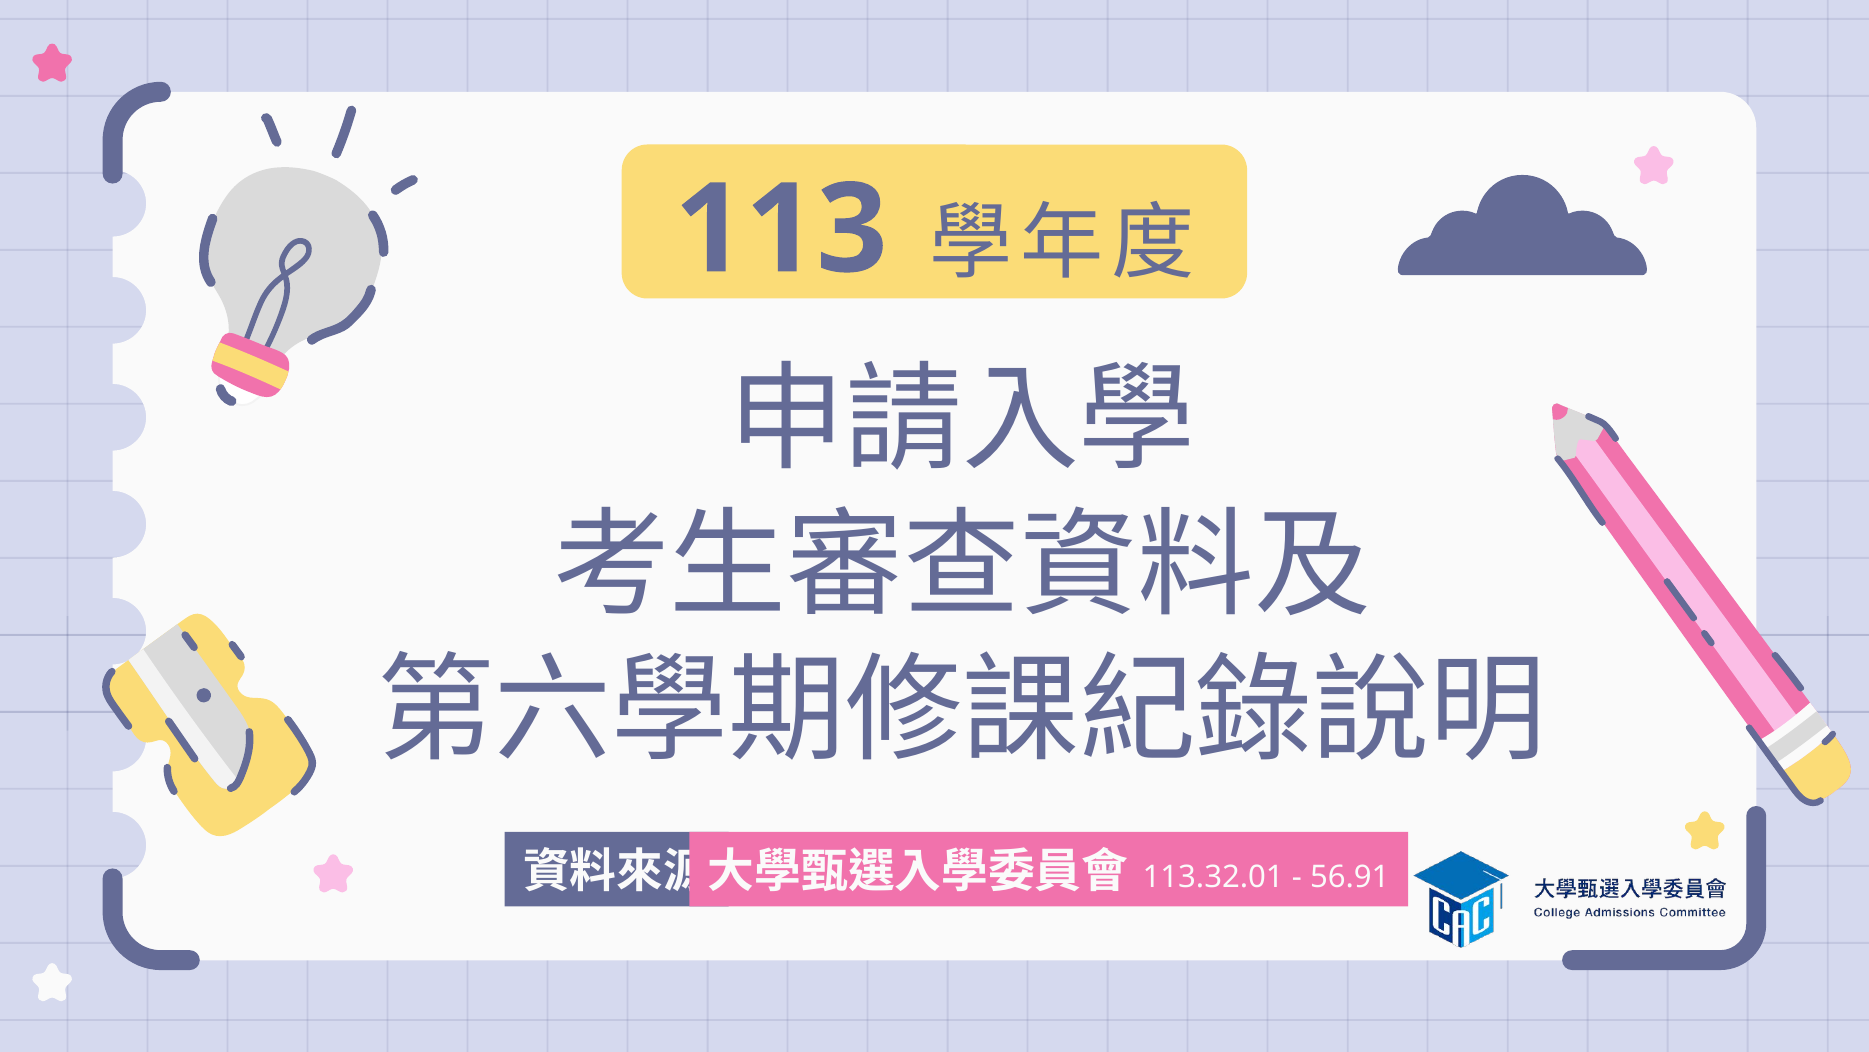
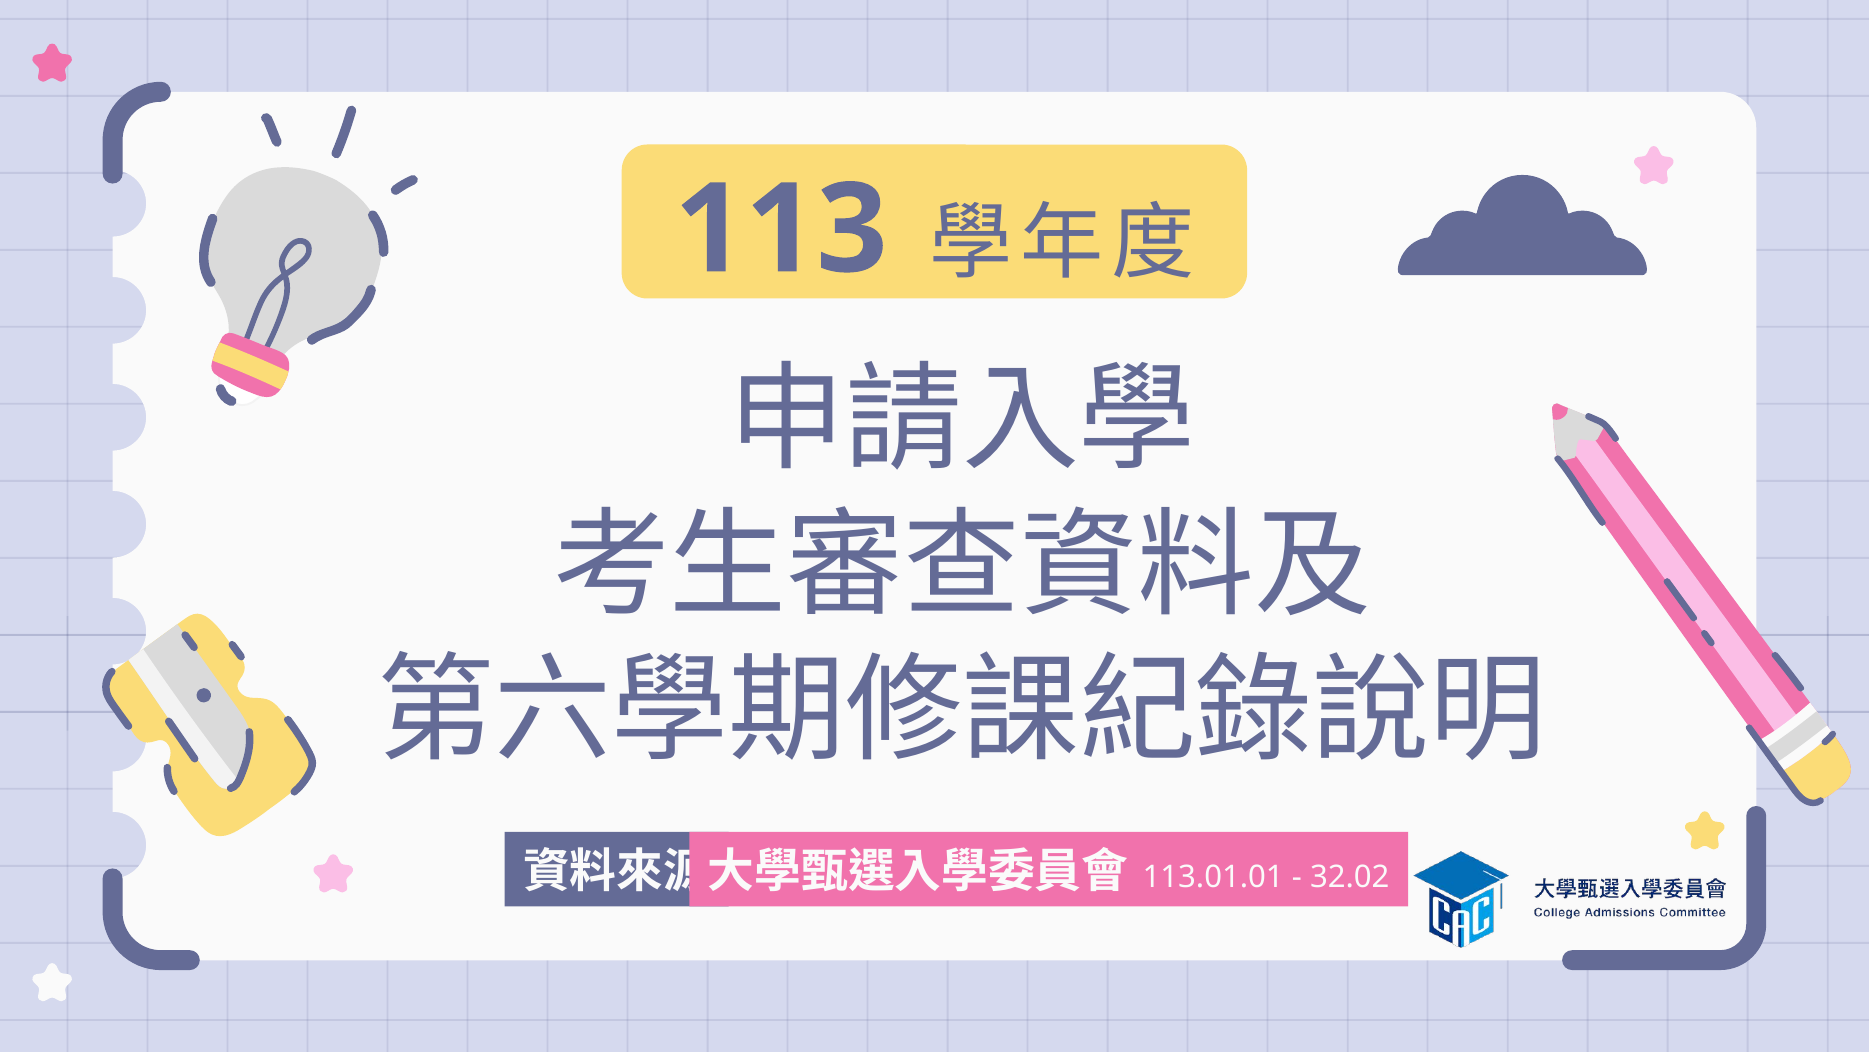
113.32.01: 113.32.01 -> 113.01.01 (1213, 877)
56.91: 56.91 -> 32.02 (1350, 877)
